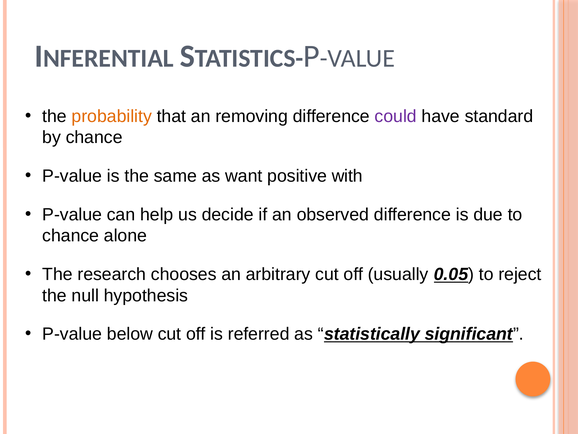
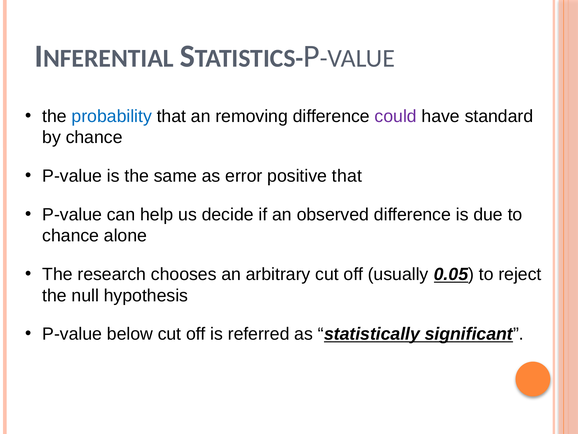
probability colour: orange -> blue (112, 116)
want: want -> error (244, 176)
positive with: with -> that (347, 176)
